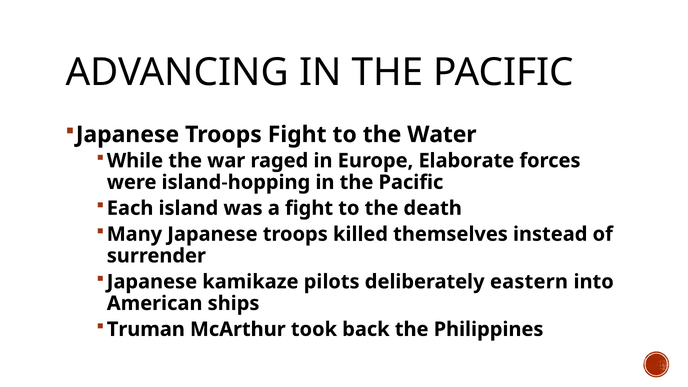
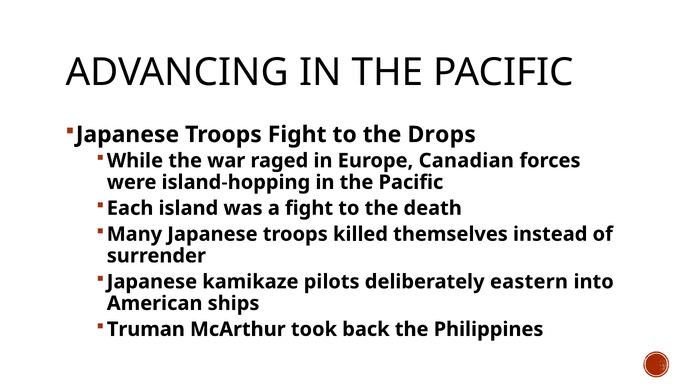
Water: Water -> Drops (442, 135)
Elaborate: Elaborate -> Canadian (466, 161)
